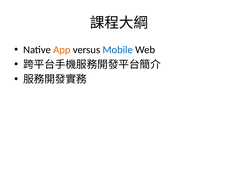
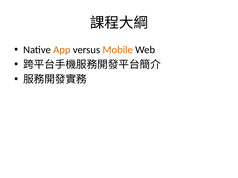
Mobile colour: blue -> orange (118, 50)
